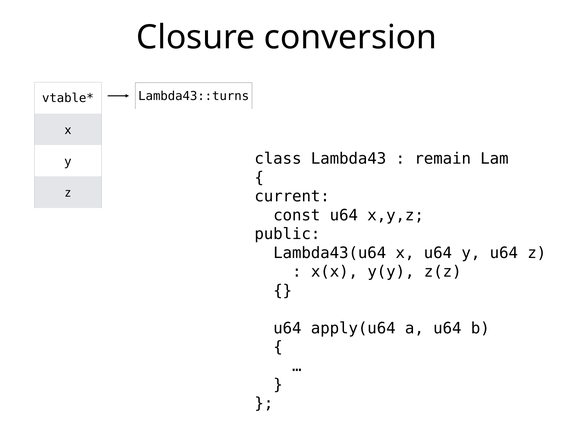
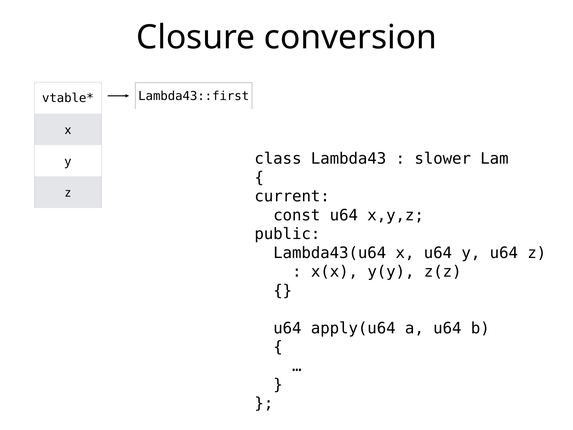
Lambda43::turns: Lambda43::turns -> Lambda43::first (194, 96)
remain: remain -> slower (443, 159)
